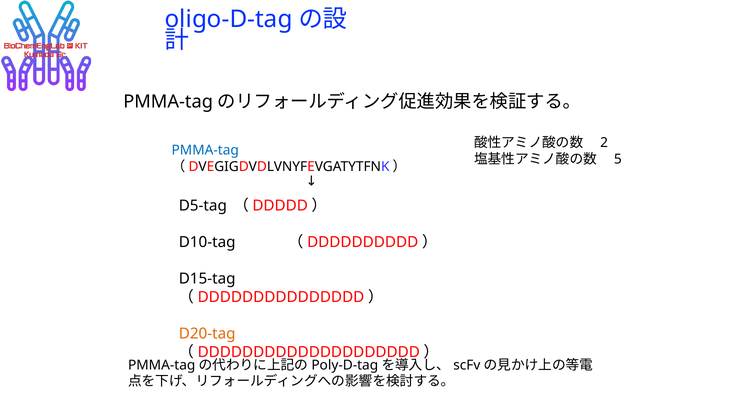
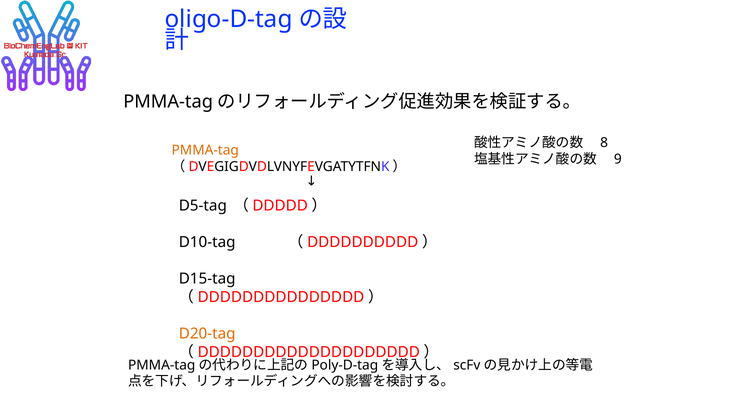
2: 2 -> 8 (604, 143)
PMMA-tag colour: blue -> orange (205, 150)
5: 5 -> 9 (618, 159)
